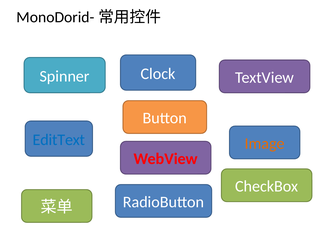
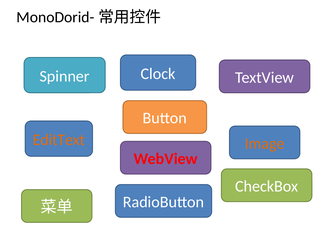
EditText colour: blue -> orange (59, 139)
